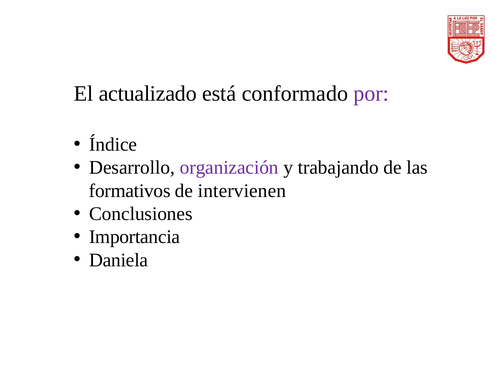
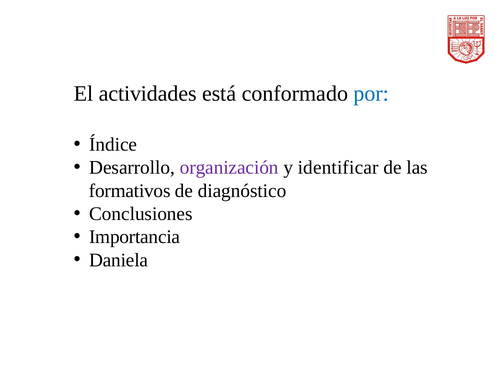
actualizado: actualizado -> actividades (148, 94)
por colour: purple -> blue (371, 94)
trabajando: trabajando -> identificar (338, 168)
intervienen: intervienen -> diagnóstico (242, 191)
